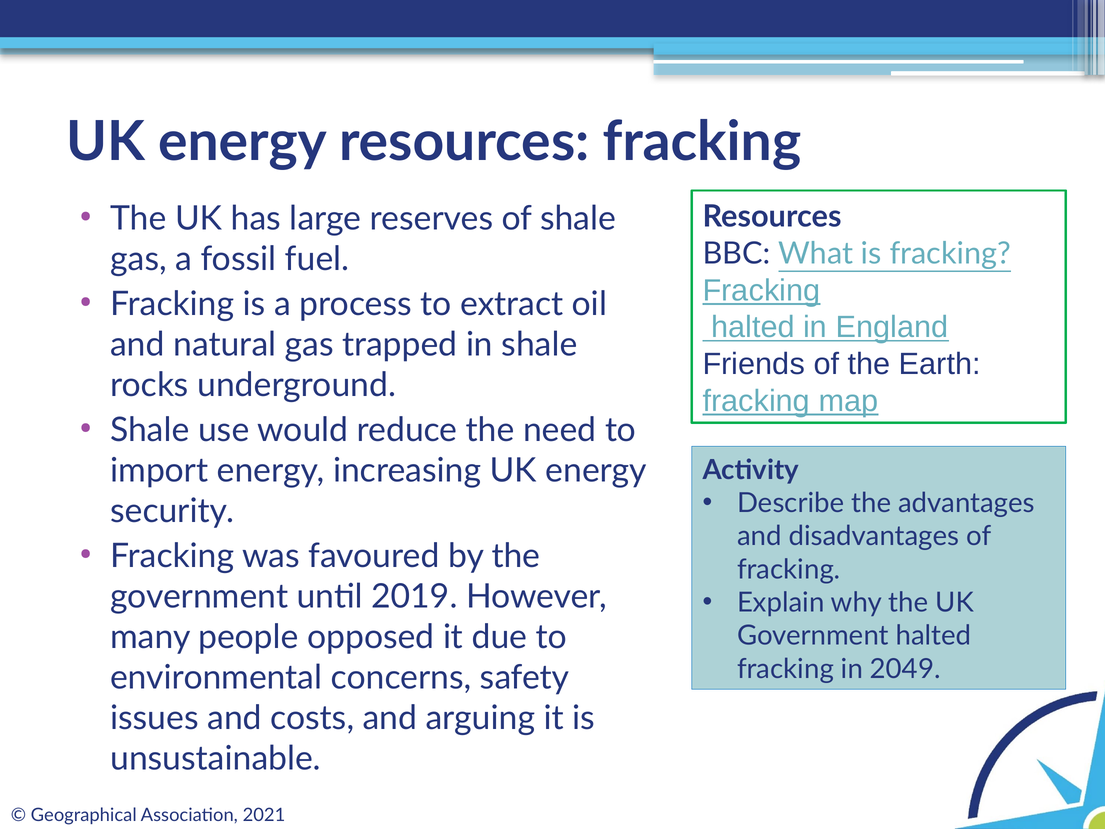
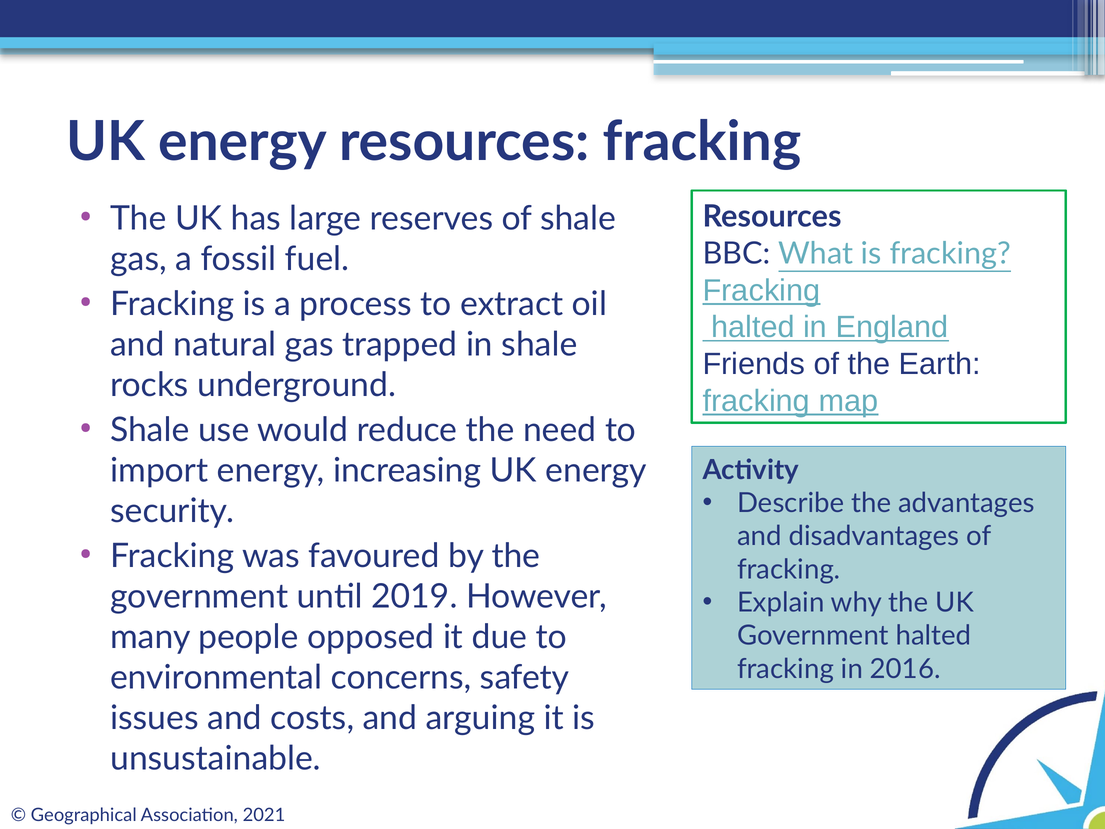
2049: 2049 -> 2016 (905, 669)
